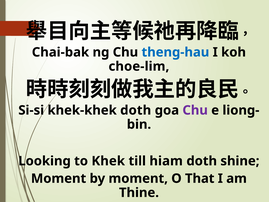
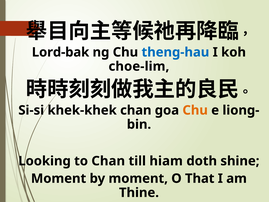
Chai-bak: Chai-bak -> Lord-bak (61, 52)
khek-khek doth: doth -> chan (136, 110)
Chu colour: purple -> orange (195, 110)
to Khek: Khek -> Chan (108, 161)
